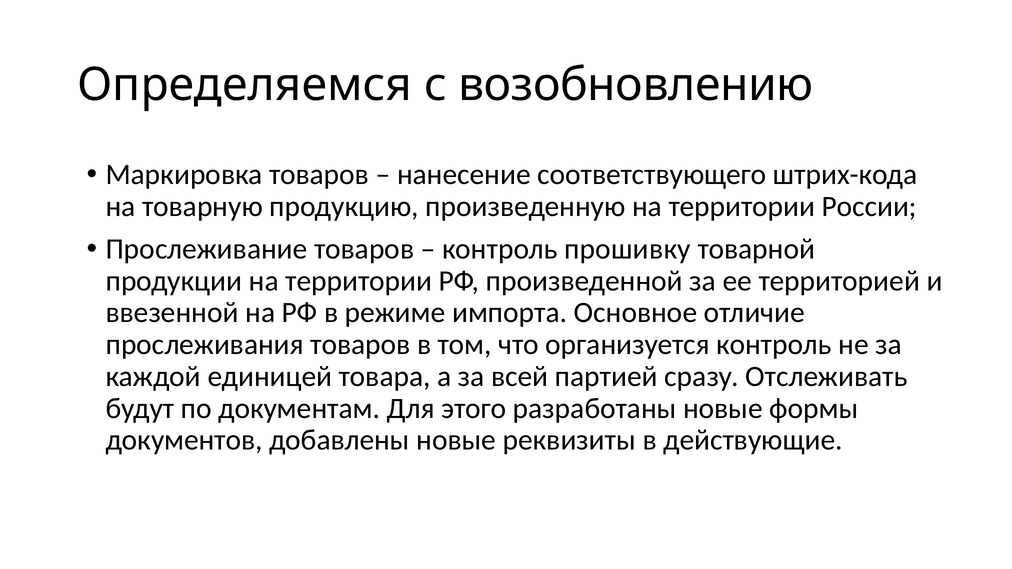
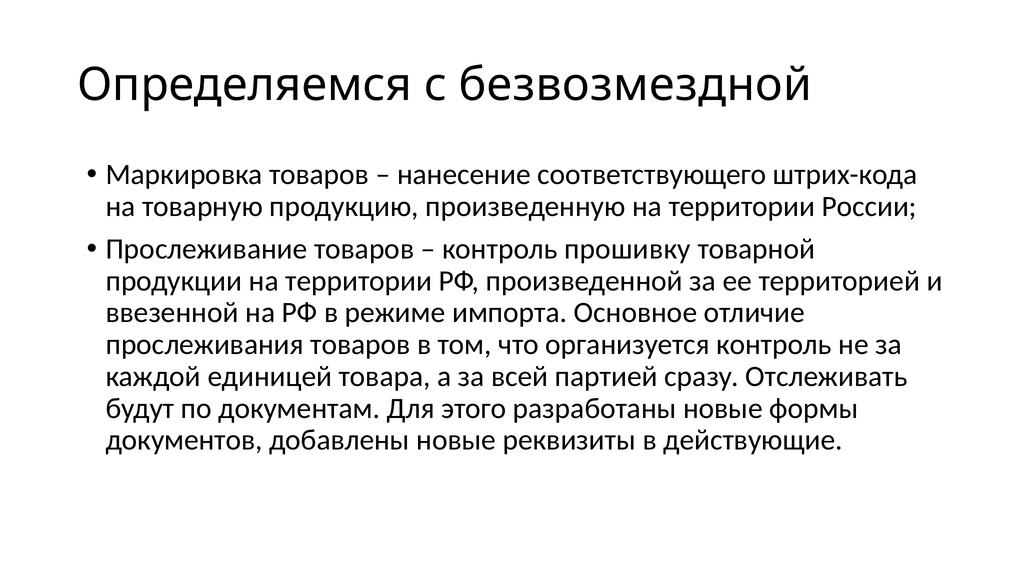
возобновлению: возобновлению -> безвозмездной (635, 85)
